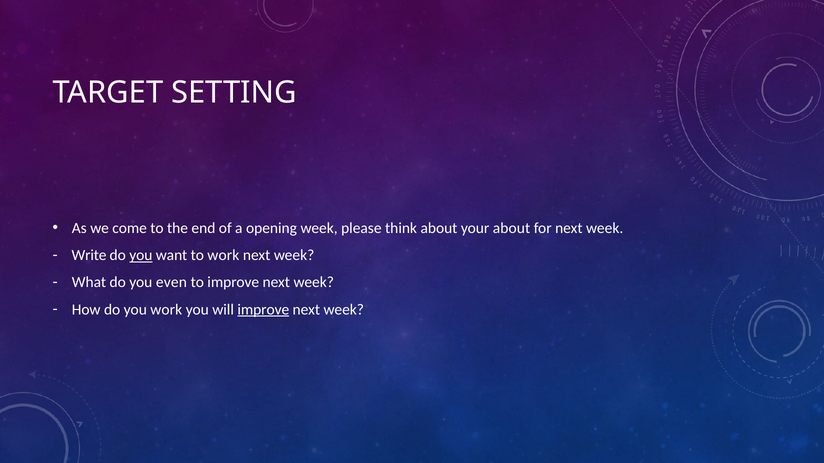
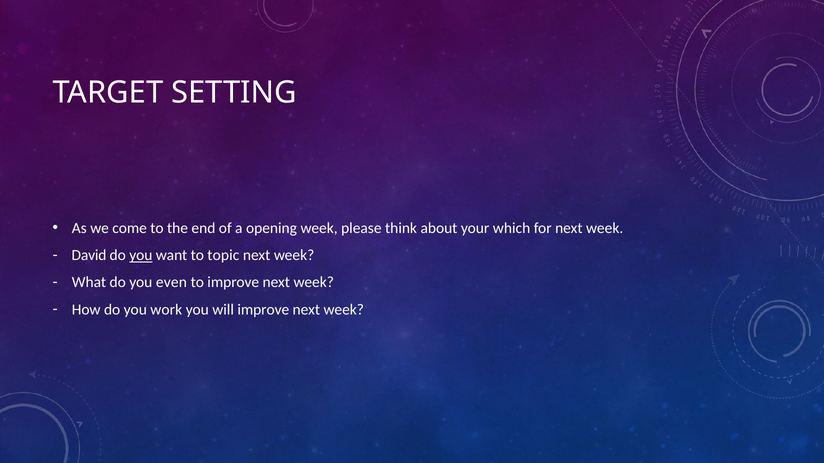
your about: about -> which (512, 228)
Write: Write -> David (89, 256)
to work: work -> topic (223, 256)
improve underline: present -> none (263, 310)
